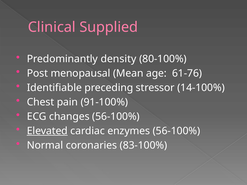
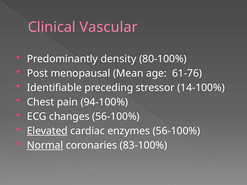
Supplied: Supplied -> Vascular (109, 27)
91-100%: 91-100% -> 94-100% (104, 102)
Normal underline: none -> present (45, 145)
